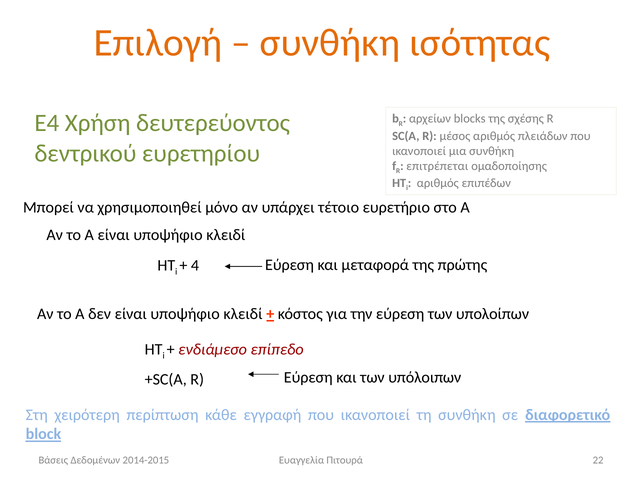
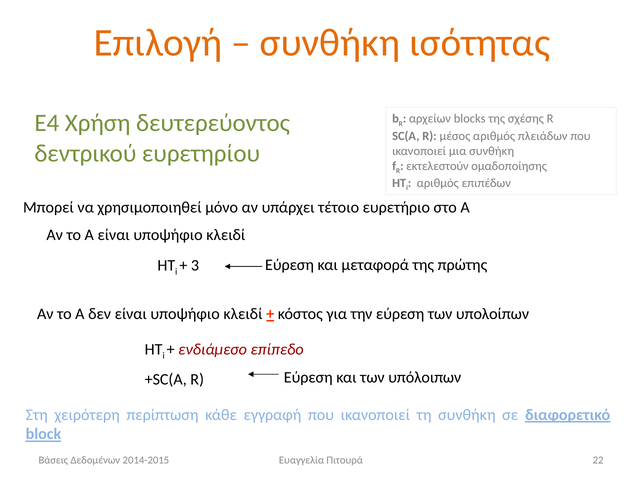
επιτρέπεται: επιτρέπεται -> εκτελεστούν (437, 166)
4: 4 -> 3 (195, 265)
